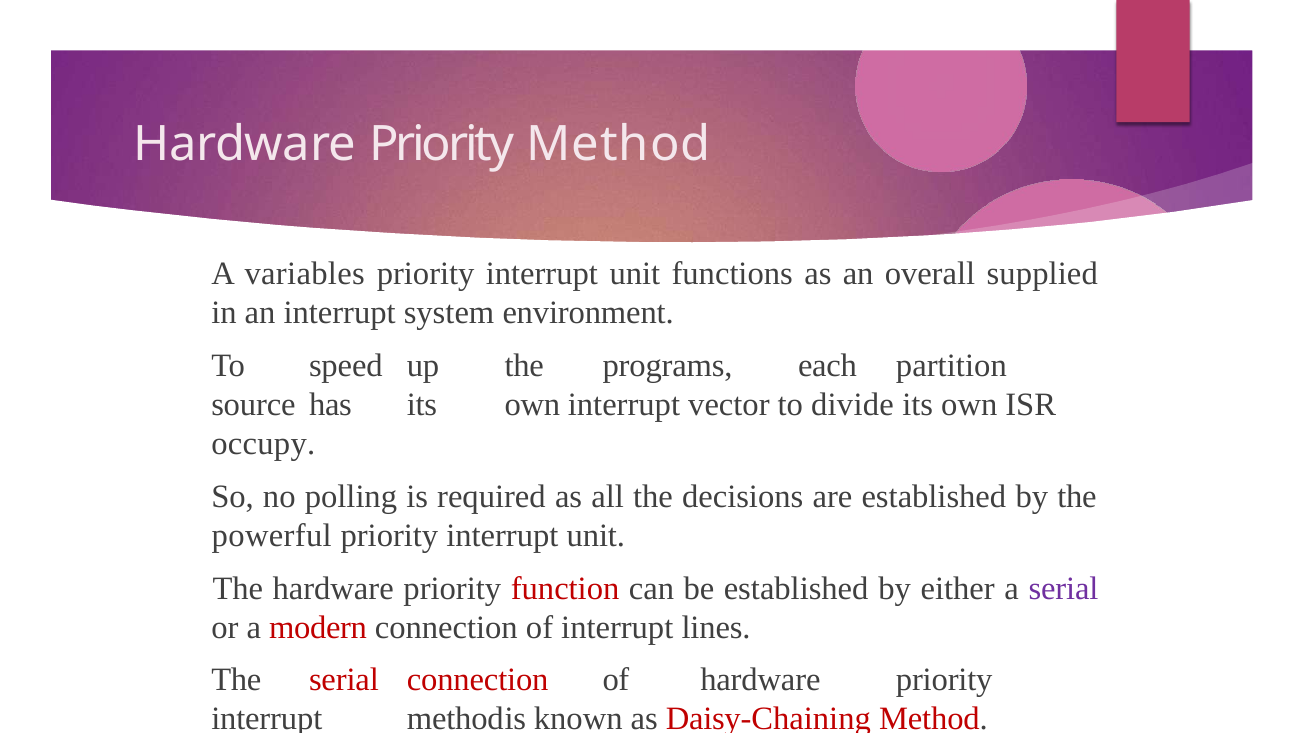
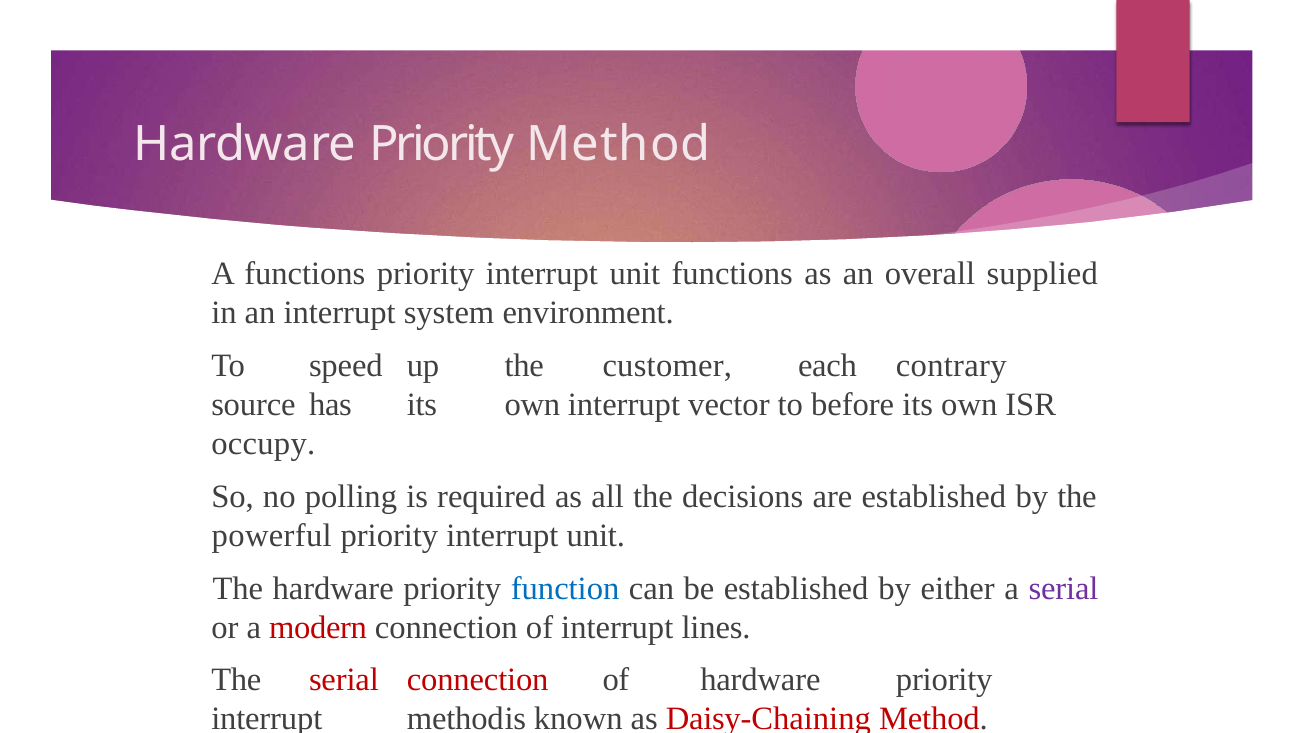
A variables: variables -> functions (305, 274)
programs: programs -> customer (667, 366)
partition: partition -> contrary (951, 366)
divide: divide -> before (853, 405)
function colour: red -> blue (565, 589)
